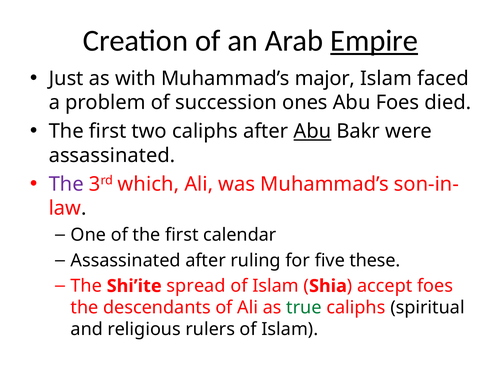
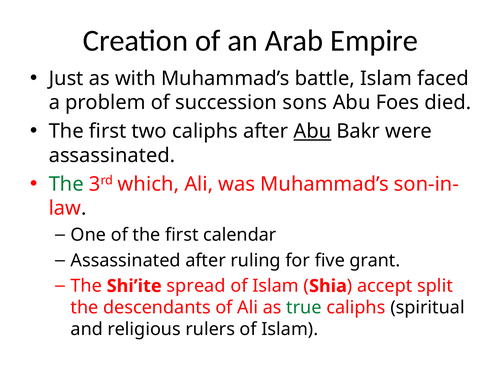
Empire underline: present -> none (374, 41)
major: major -> battle (325, 78)
ones: ones -> sons (305, 103)
The colour: purple -> green (66, 184)
these: these -> grant (375, 260)
accept foes: foes -> split (435, 286)
